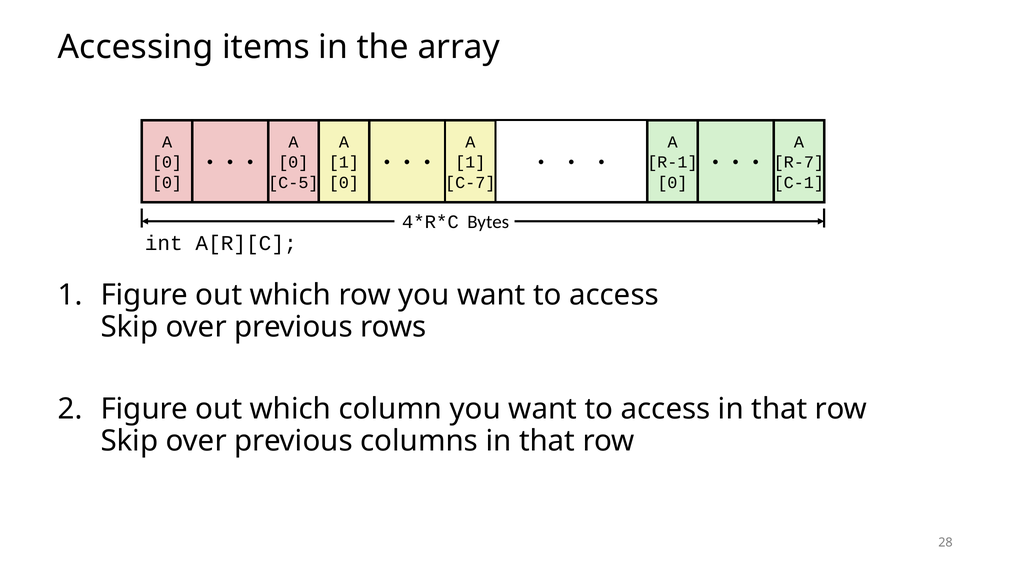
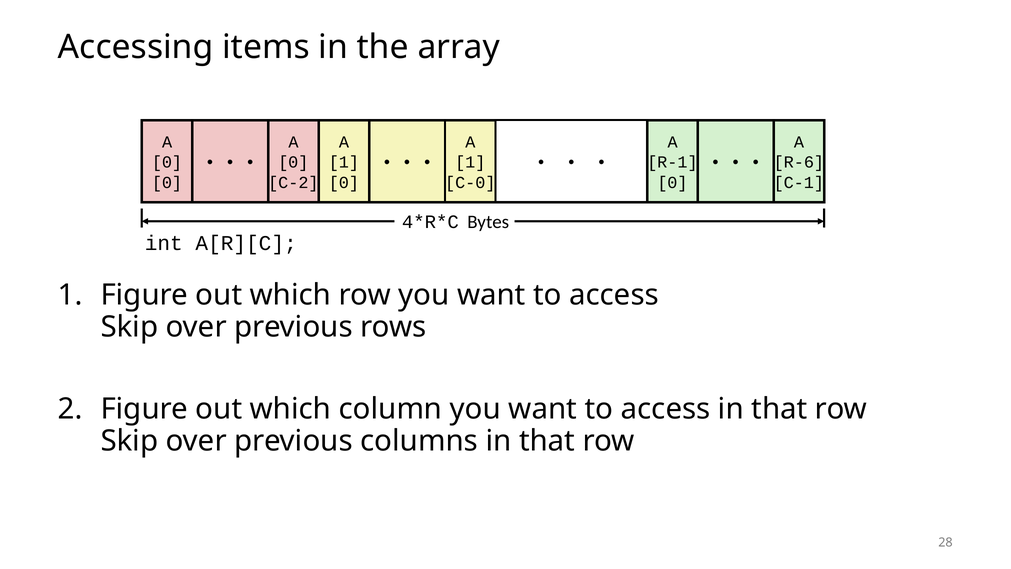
R-7: R-7 -> R-6 (799, 162)
C-5: C-5 -> C-2 (293, 182)
C-7: C-7 -> C-0 (470, 182)
